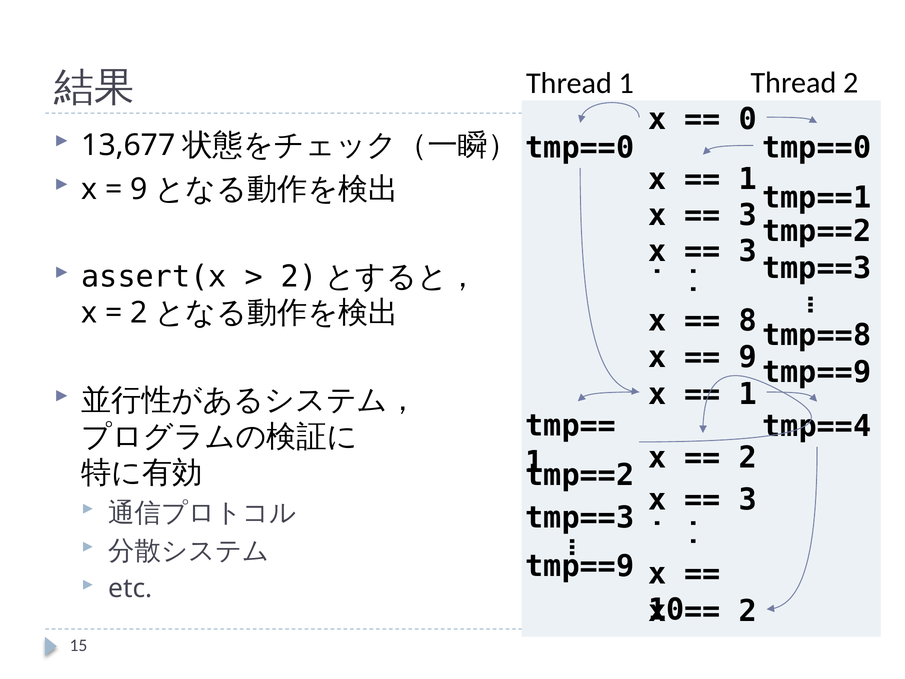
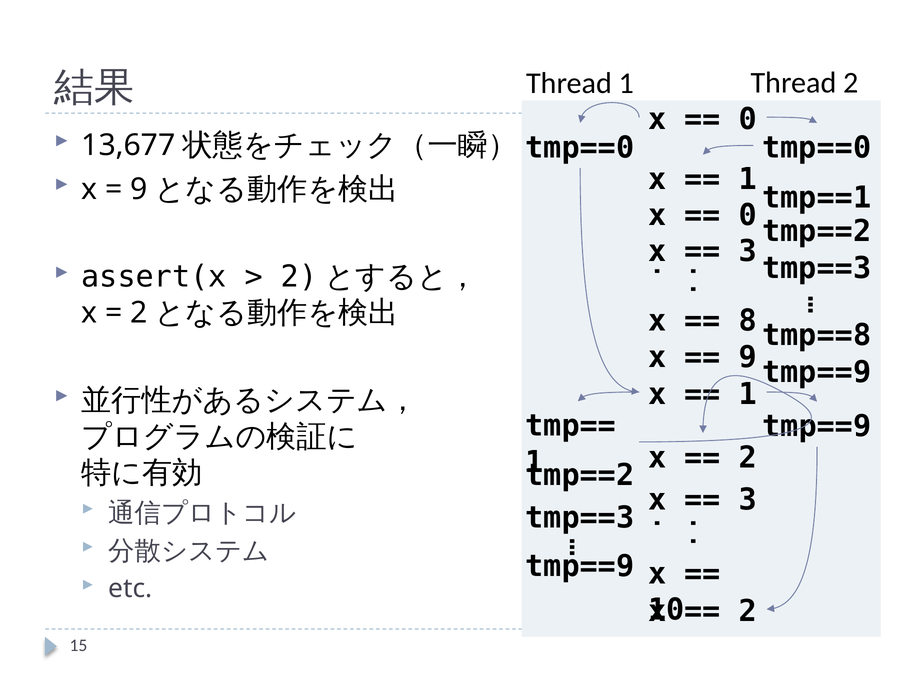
3: 3 -> 0 (748, 215)
tmp==4: tmp==4 -> tmp==9 (817, 426)
